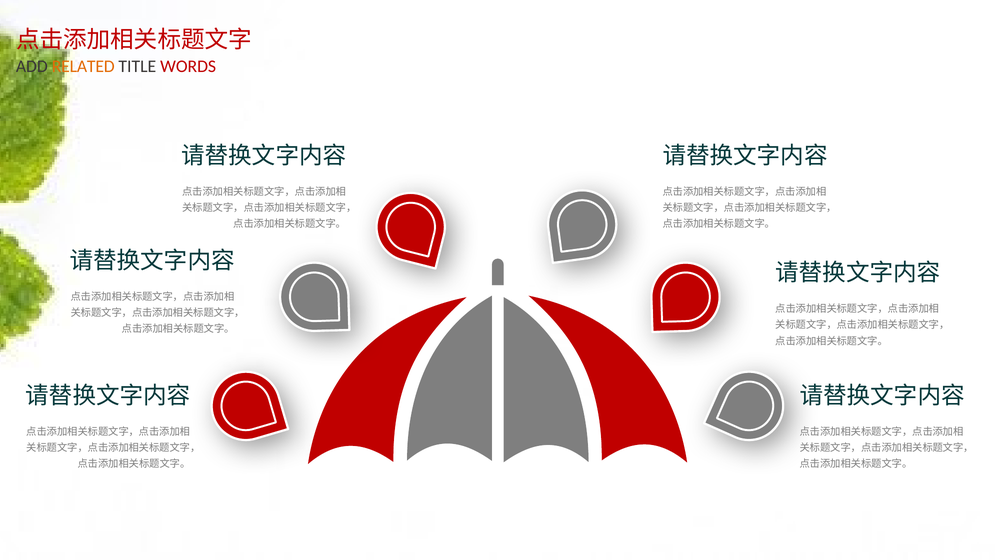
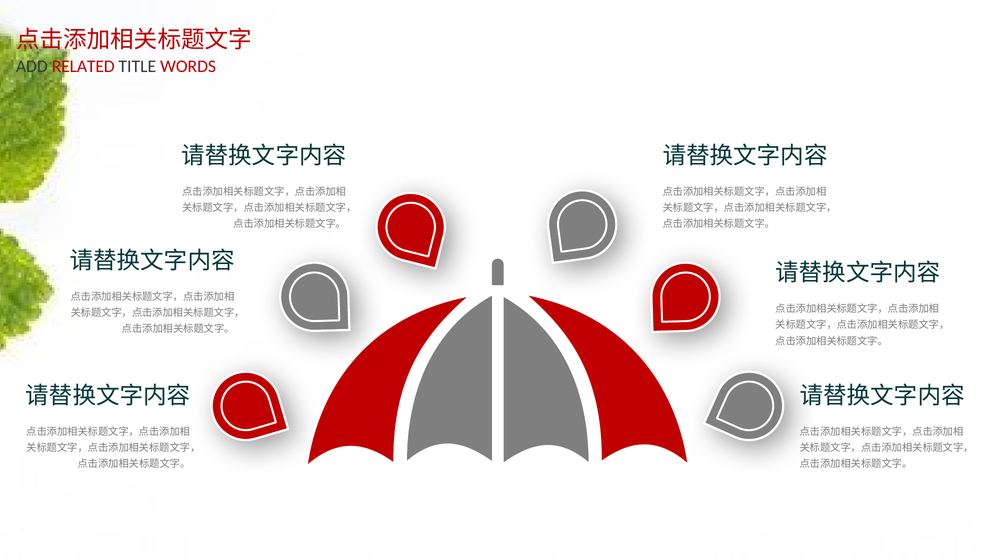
RELATED colour: orange -> red (83, 66)
